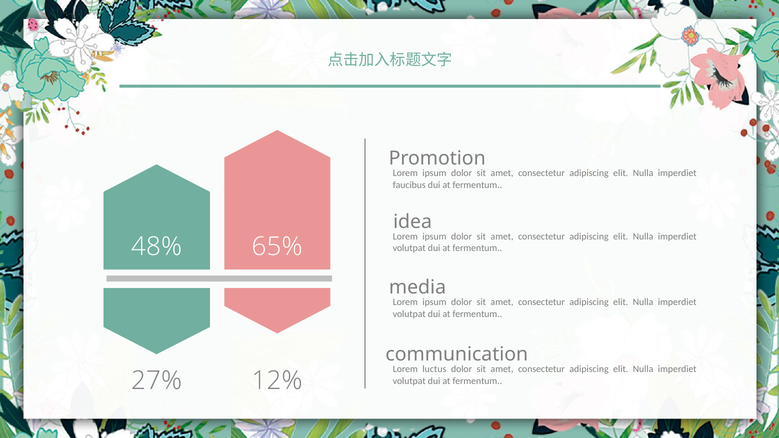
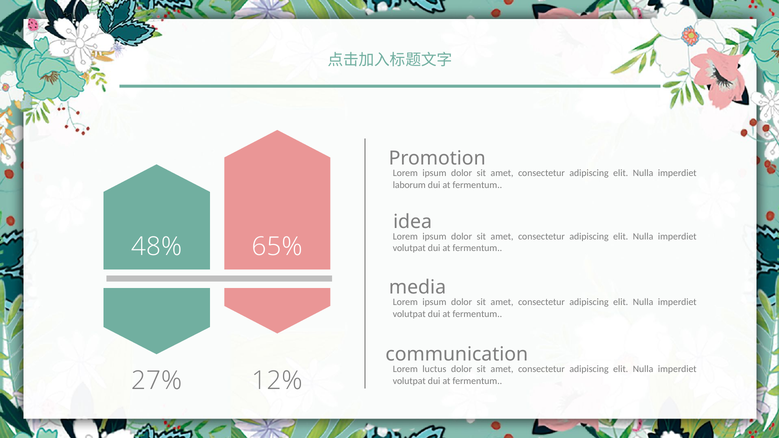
faucibus: faucibus -> laborum (409, 185)
